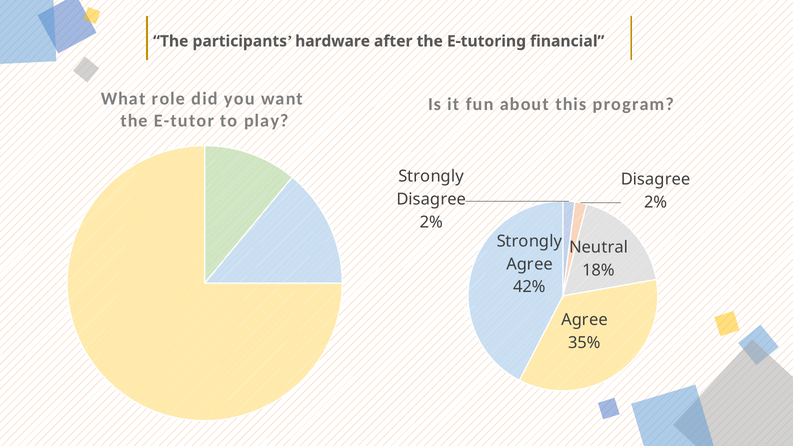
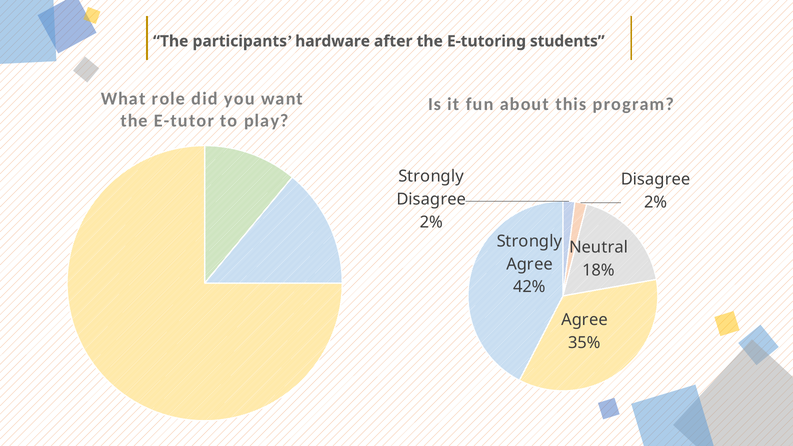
financial: financial -> students (567, 41)
